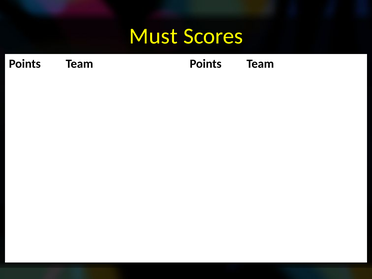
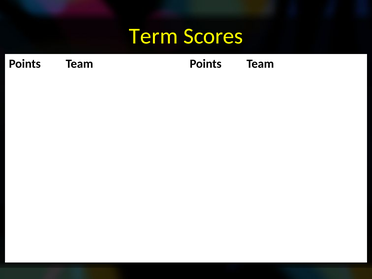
Must: Must -> Term (153, 36)
